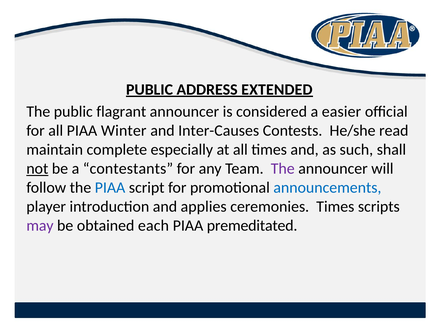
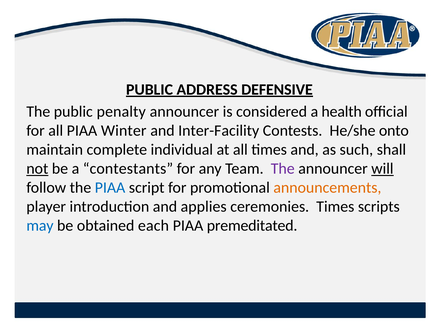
EXTENDED: EXTENDED -> DEFENSIVE (277, 90)
flagrant: flagrant -> penalty (121, 112)
easier: easier -> health (342, 112)
Inter-Causes: Inter-Causes -> Inter-Facility (219, 131)
read: read -> onto (394, 131)
especially: especially -> individual (182, 150)
will underline: none -> present (382, 169)
announcements colour: blue -> orange (327, 188)
may colour: purple -> blue (40, 226)
